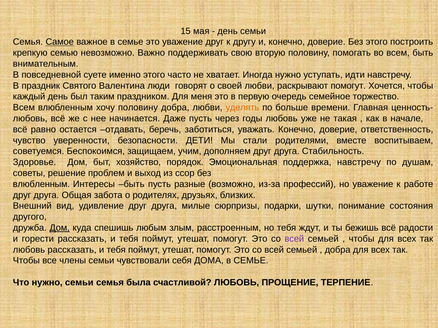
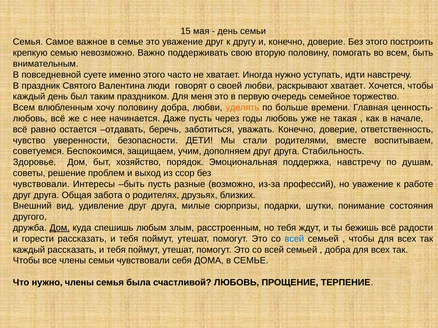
Самое underline: present -> none (60, 42)
раскрывают помогут: помогут -> хватает (348, 86)
влюбленным: влюбленным -> чувствовали (41, 184)
всей colour: purple -> blue (294, 239)
любовь: любовь -> каждый (29, 250)
нужно семьи: семьи -> члены (79, 283)
